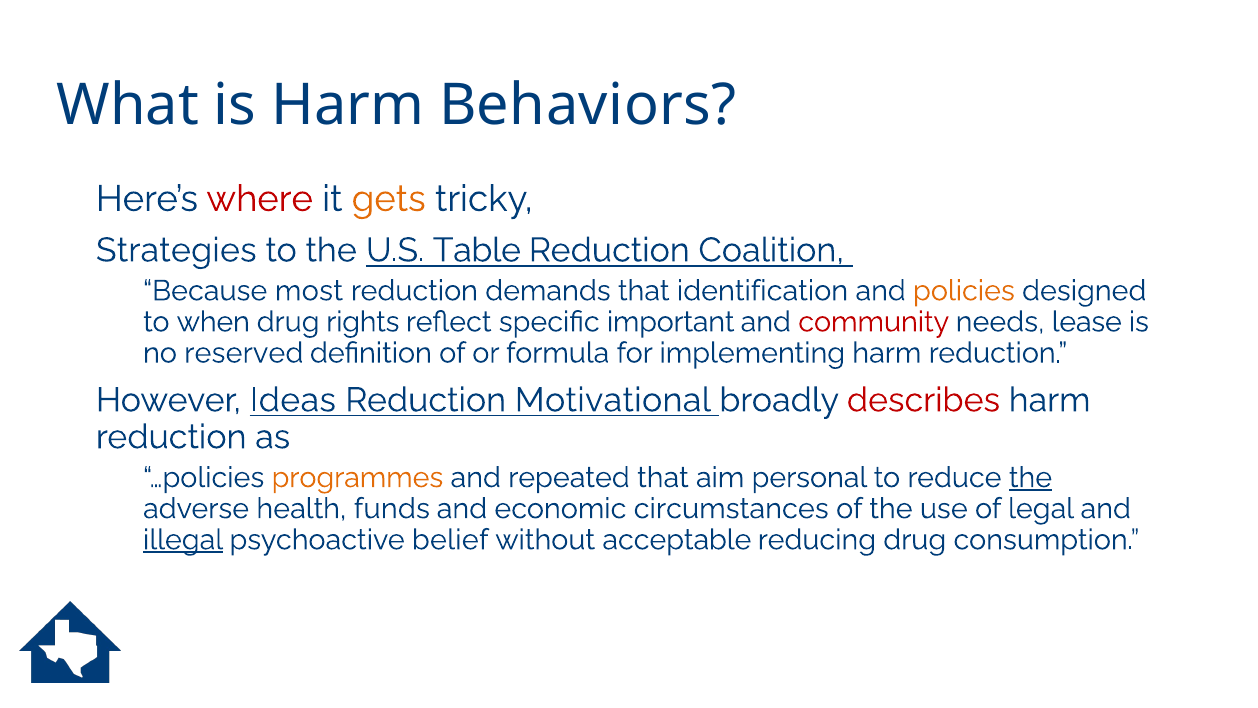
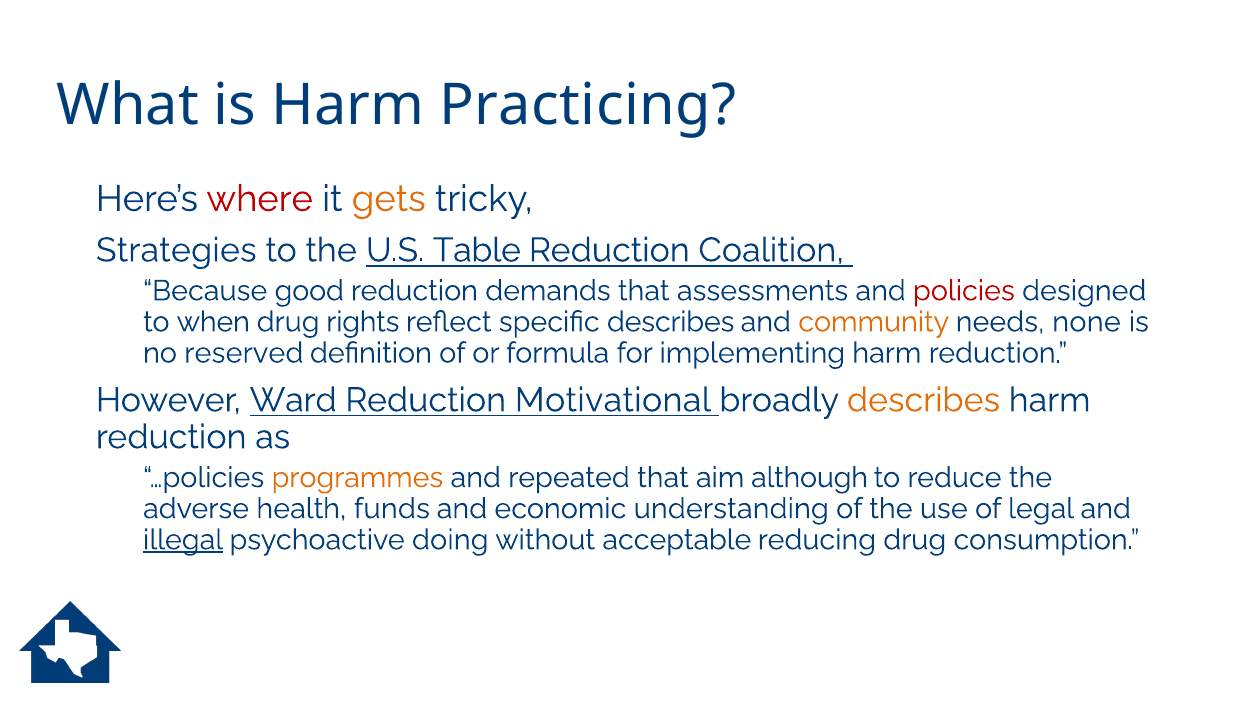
Behaviors: Behaviors -> Practicing (588, 106)
most: most -> good (309, 291)
identification: identification -> assessments (763, 291)
policies colour: orange -> red (964, 291)
specific important: important -> describes (671, 322)
community colour: red -> orange (874, 322)
lease: lease -> none (1086, 322)
Ideas: Ideas -> Ward (293, 400)
describes colour: red -> orange (923, 400)
personal: personal -> although (810, 477)
the underline: present -> none (1030, 477)
circumstances: circumstances -> understanding (731, 508)
belief: belief -> doing (450, 539)
